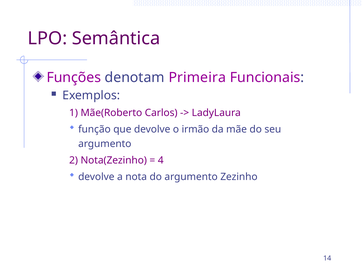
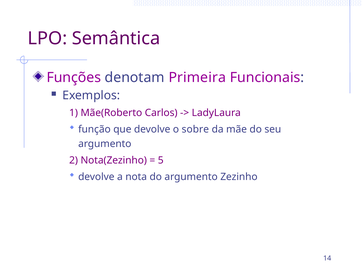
irmão: irmão -> sobre (195, 130)
4: 4 -> 5 (161, 161)
